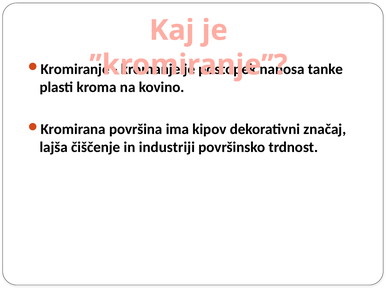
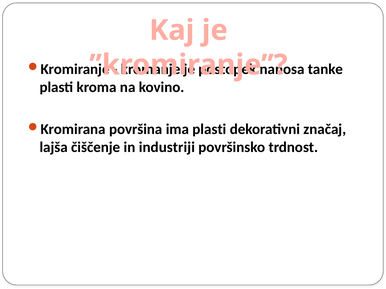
ima kipov: kipov -> plasti (209, 130)
